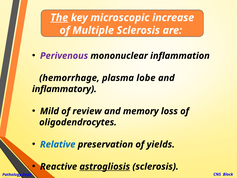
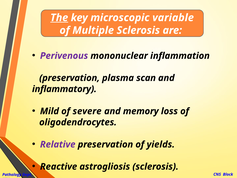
increase: increase -> variable (173, 18)
hemorrhage: hemorrhage -> preservation (69, 78)
lobe: lobe -> scan (146, 78)
review: review -> severe (87, 111)
Relative colour: blue -> purple (58, 144)
astrogliosis underline: present -> none (105, 166)
